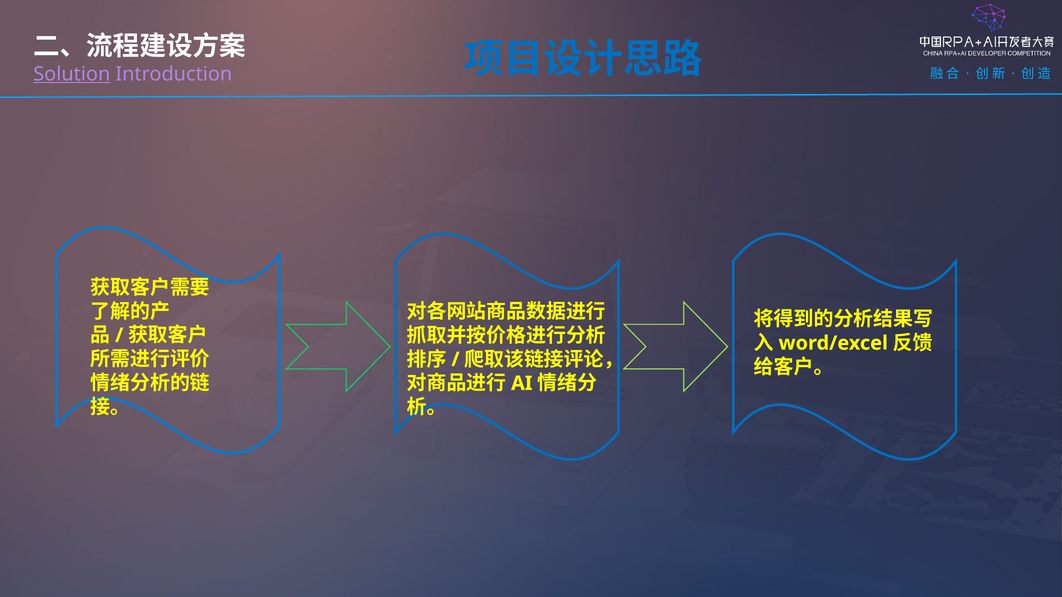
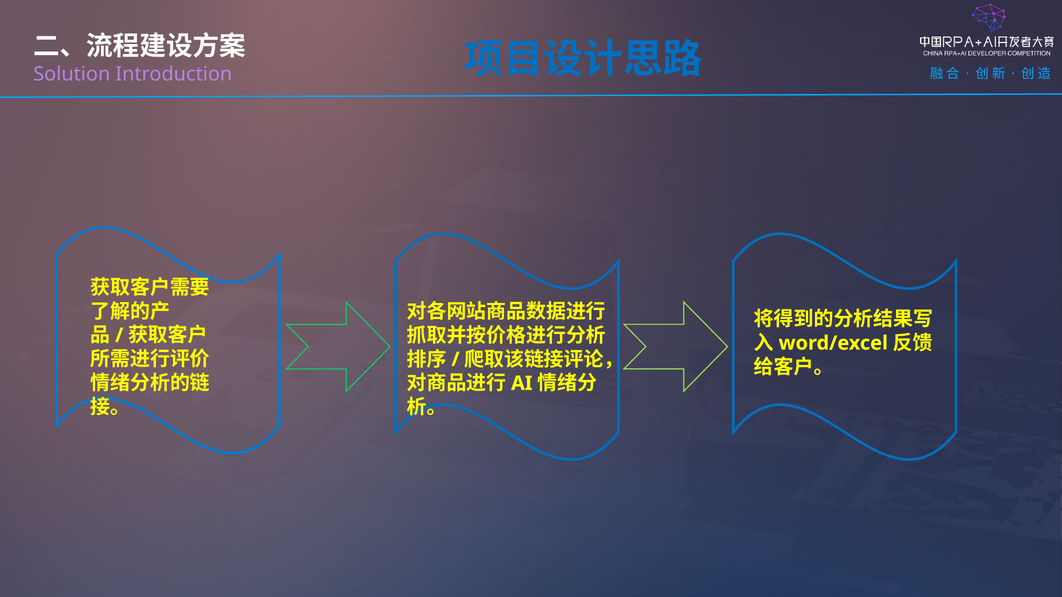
Solution underline: present -> none (72, 74)
